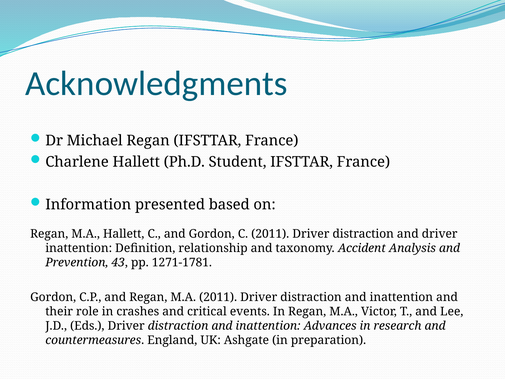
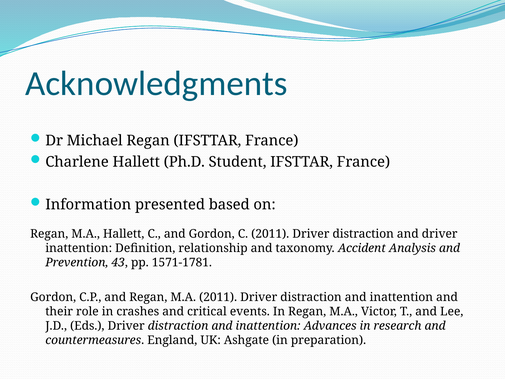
1271-1781: 1271-1781 -> 1571-1781 (182, 262)
